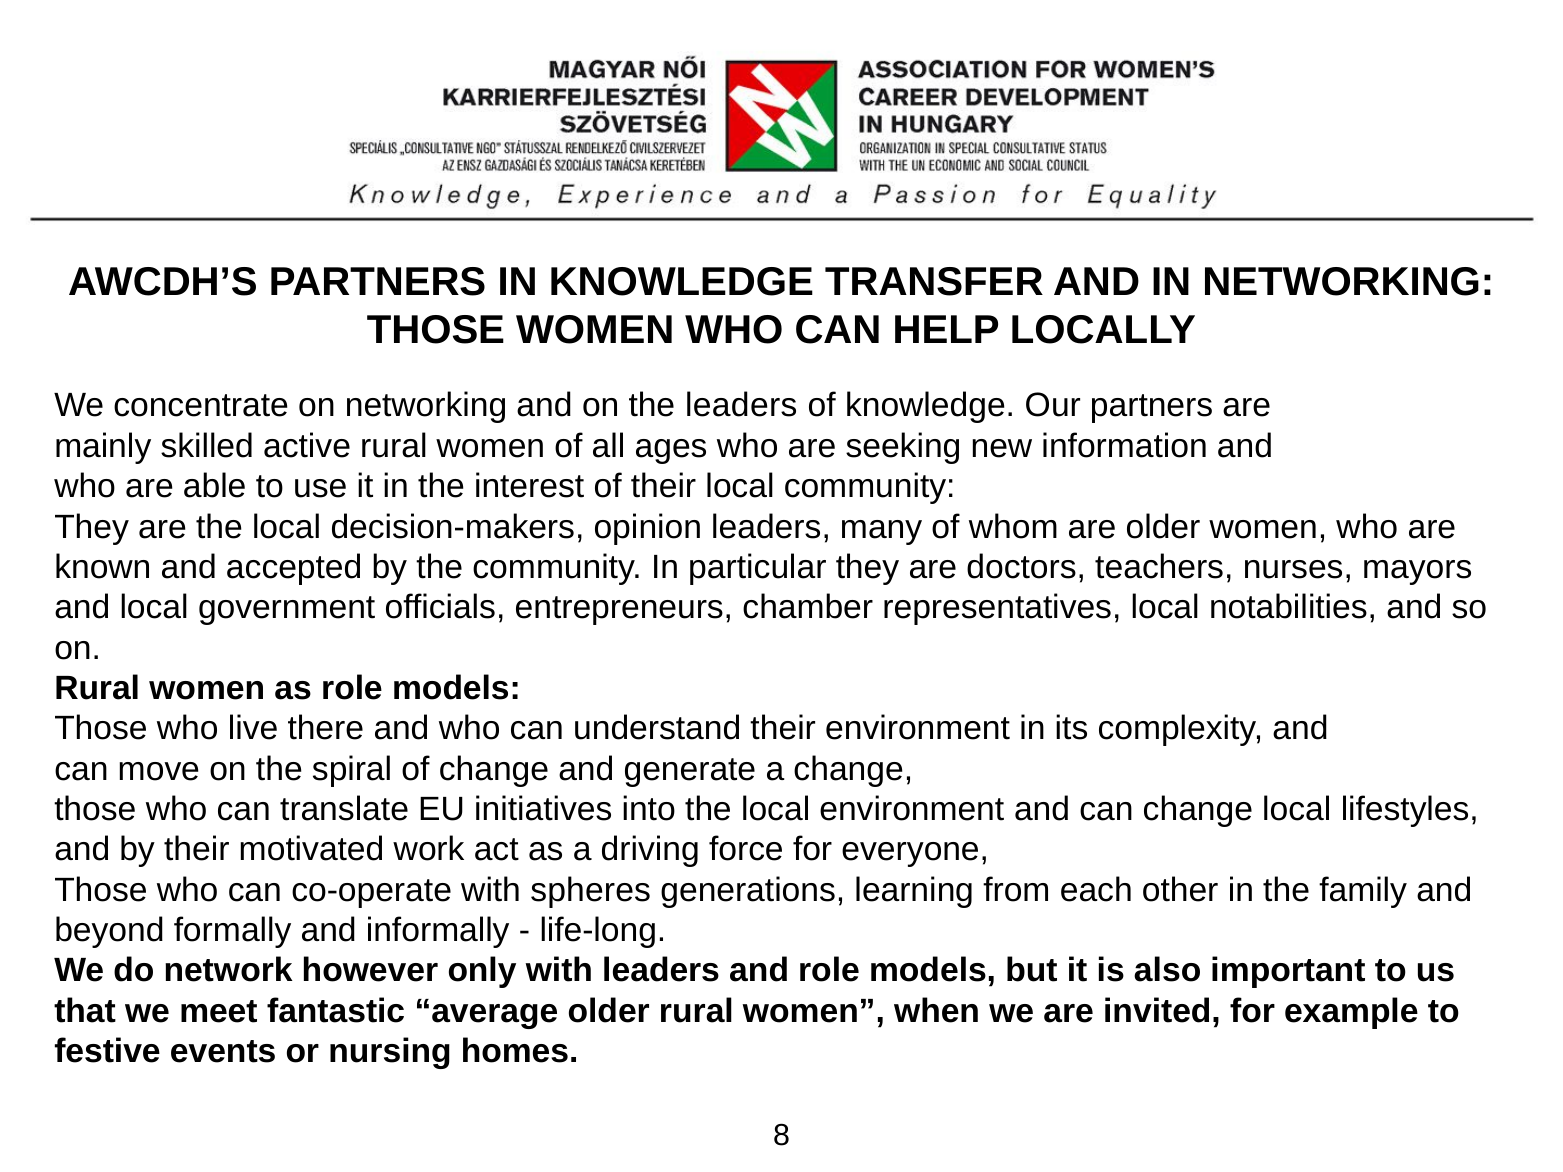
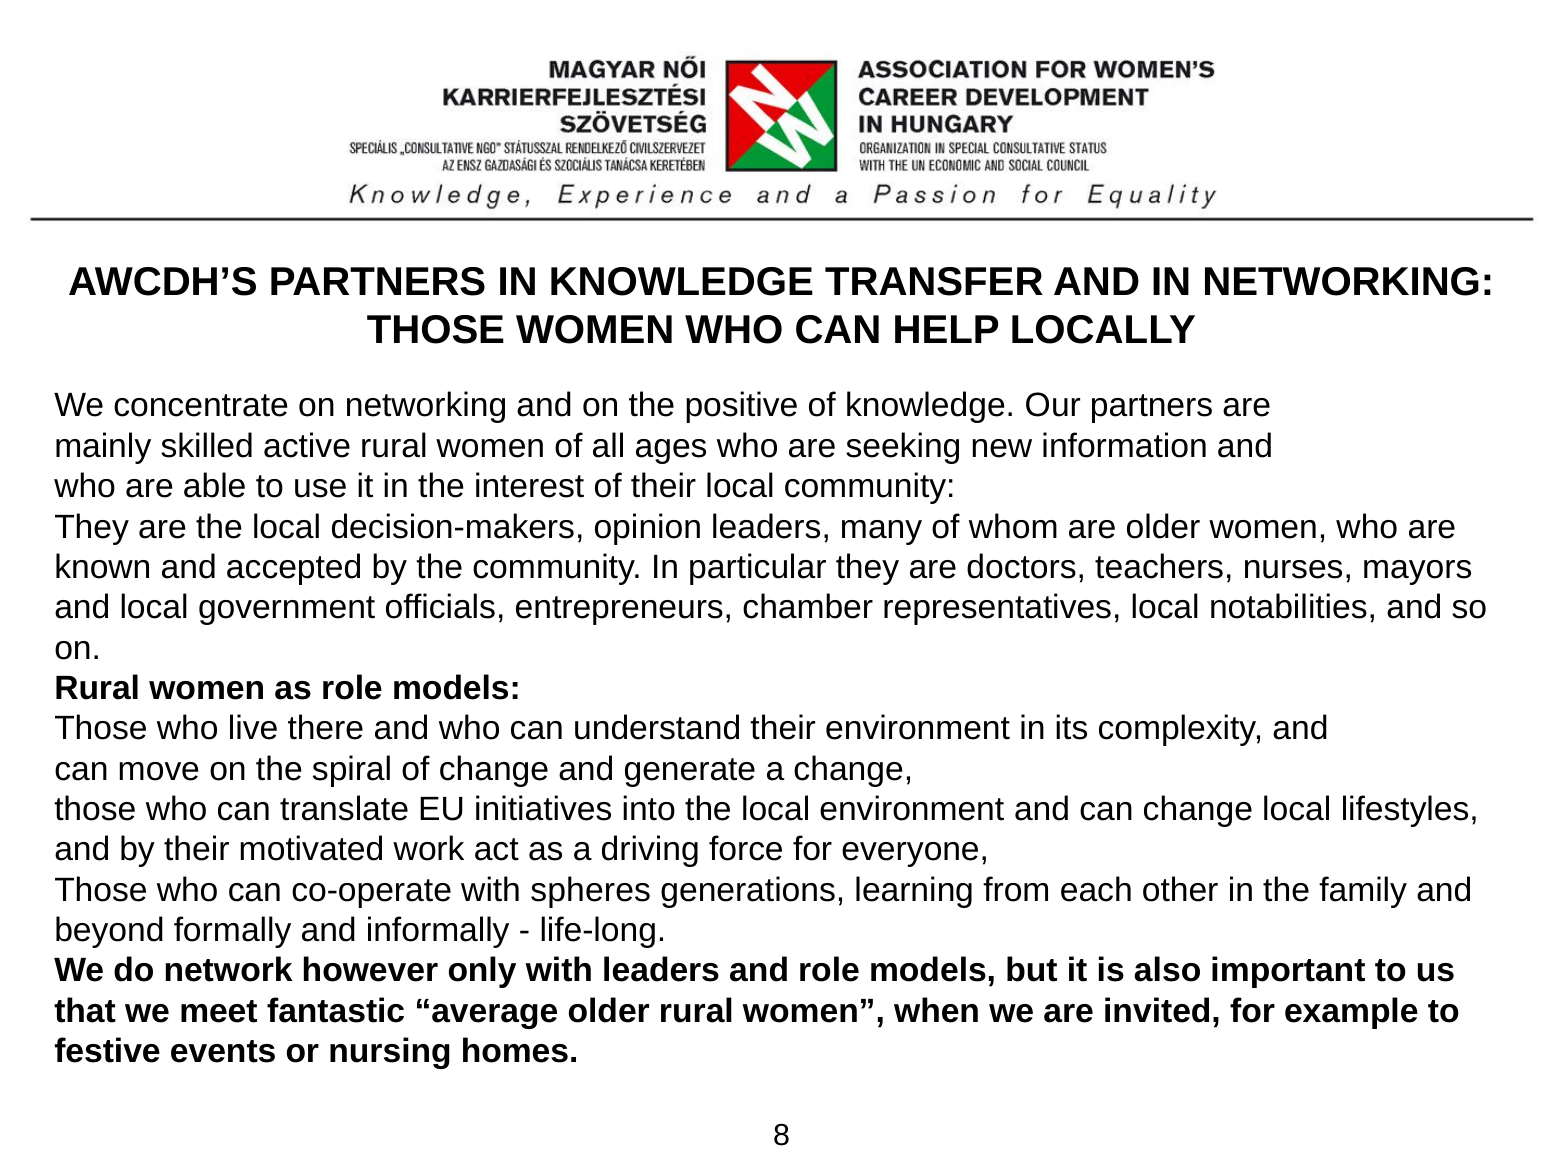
the leaders: leaders -> positive (741, 406)
